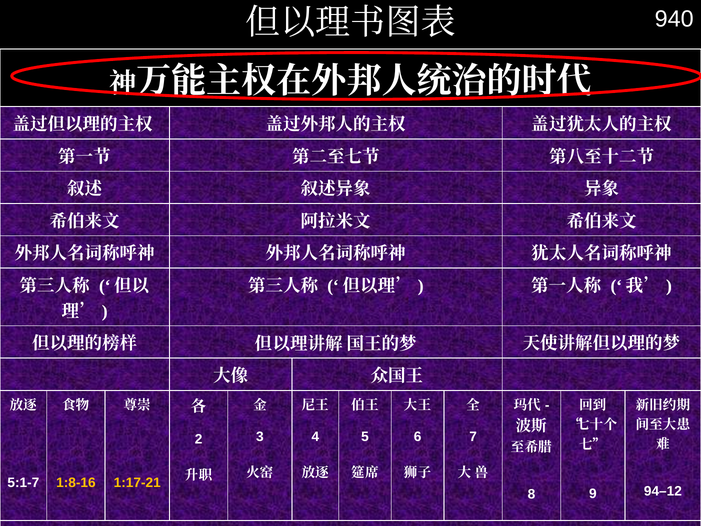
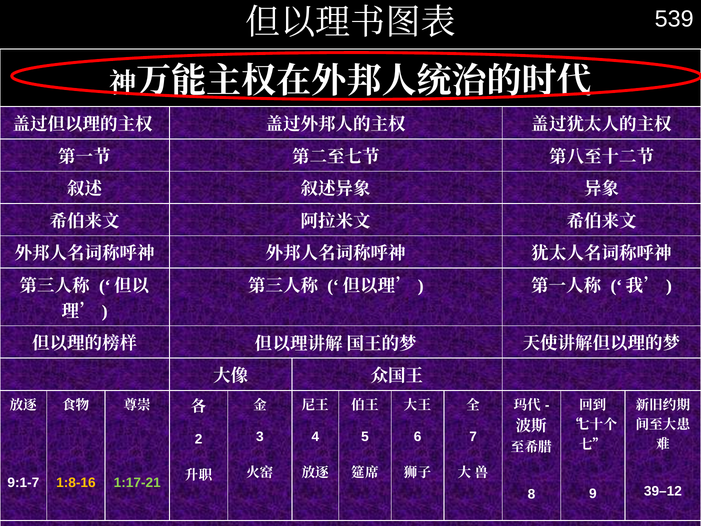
940: 940 -> 539 (674, 19)
5:1-7: 5:1-7 -> 9:1-7 (23, 483)
1:17-21 colour: yellow -> light green (137, 483)
94–12: 94–12 -> 39–12 (663, 491)
